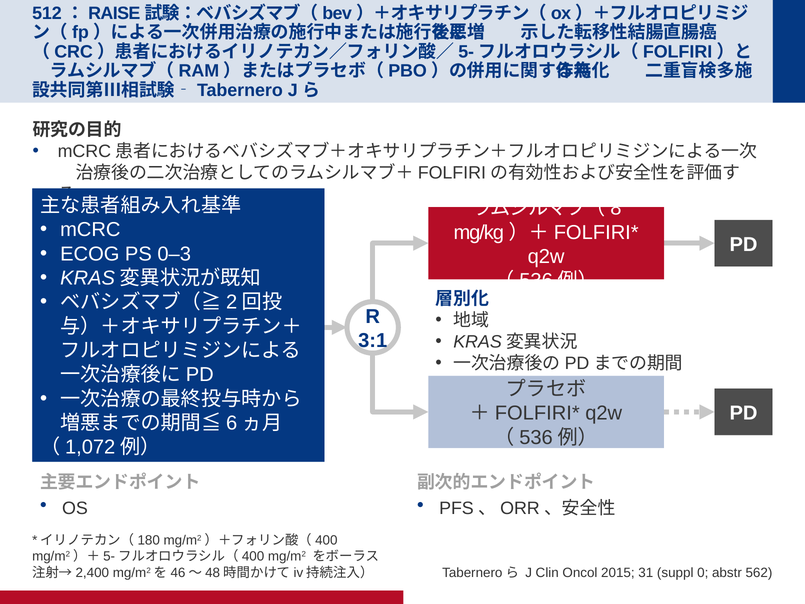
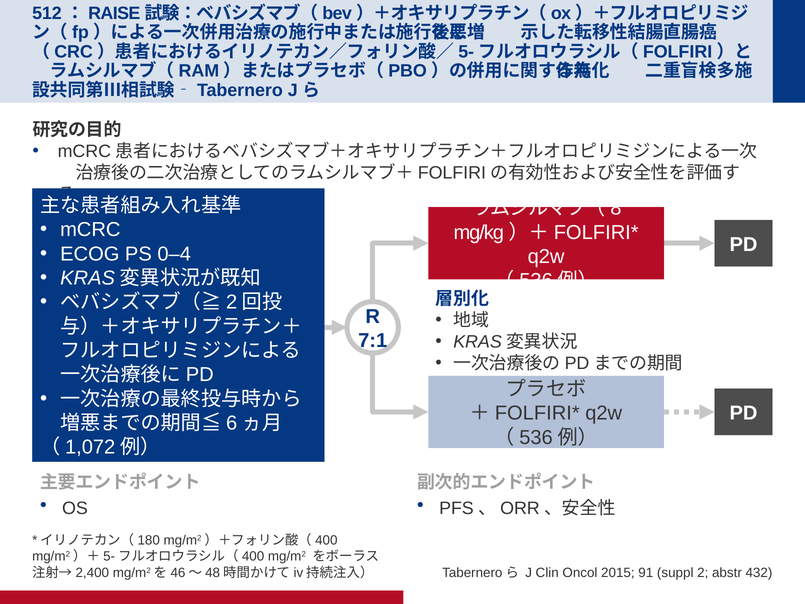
0–3: 0–3 -> 0–4 (174, 254)
3:1: 3:1 -> 7:1 (373, 341)
31: 31 -> 91 (646, 572)
0: 0 -> 2 (703, 572)
562: 562 -> 432 (759, 572)
